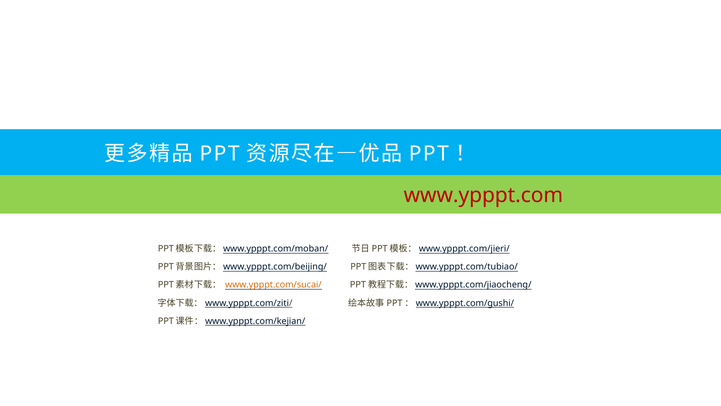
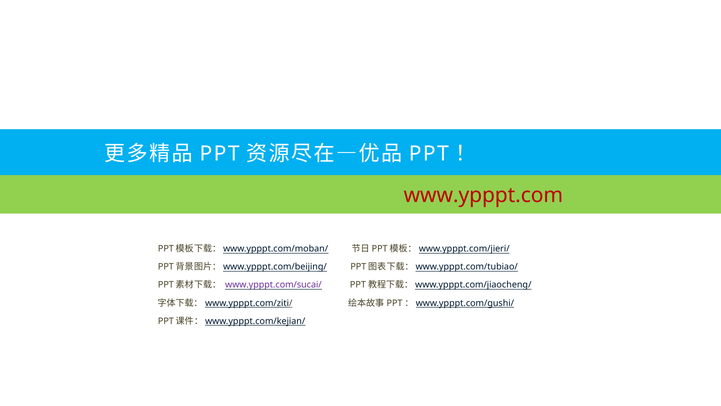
www.ypppt.com/sucai/ colour: orange -> purple (273, 285)
